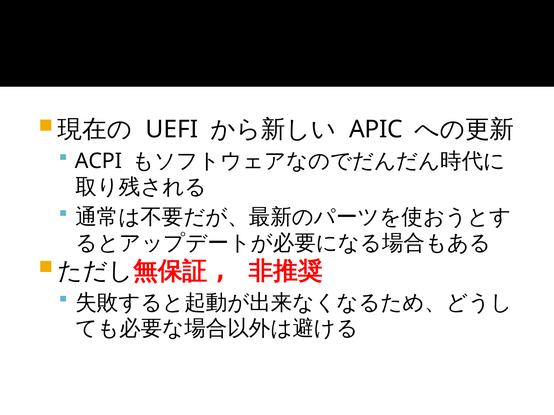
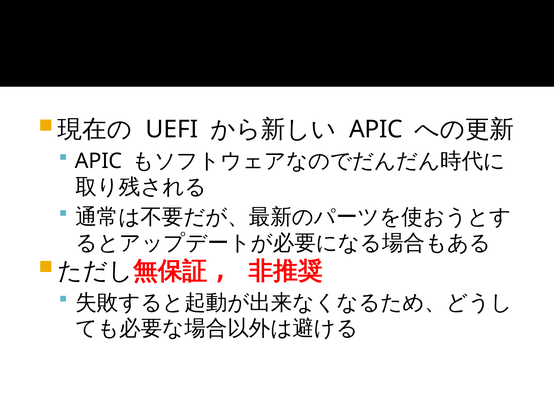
ACPI: ACPI -> APIC (99, 161)
